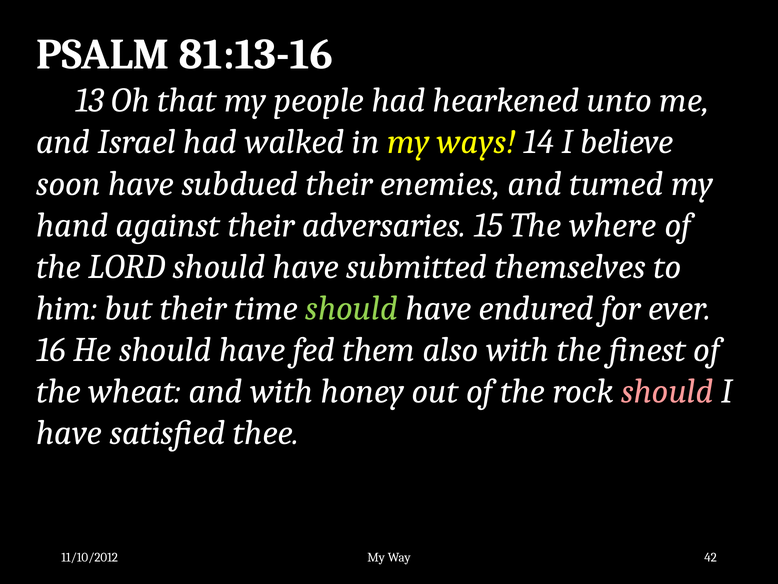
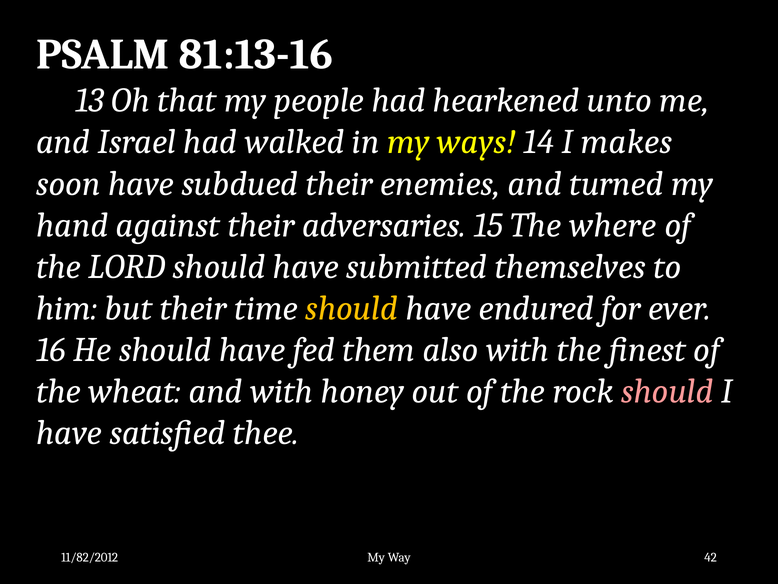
believe: believe -> makes (627, 142)
should colour: light green -> yellow (352, 308)
11/10/2012: 11/10/2012 -> 11/82/2012 (90, 557)
